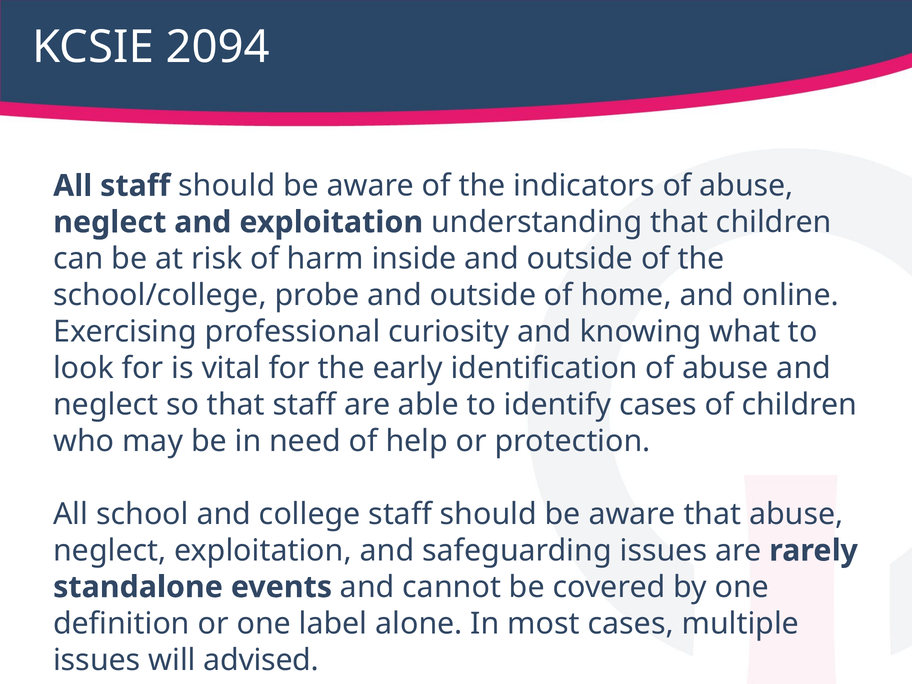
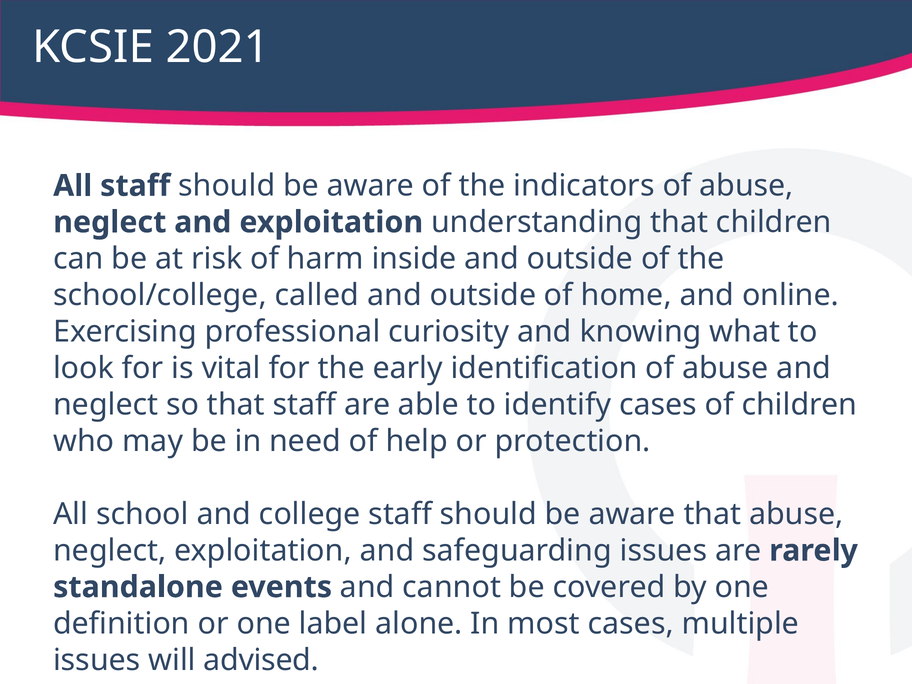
2094: 2094 -> 2021 (218, 47)
probe: probe -> called (317, 295)
